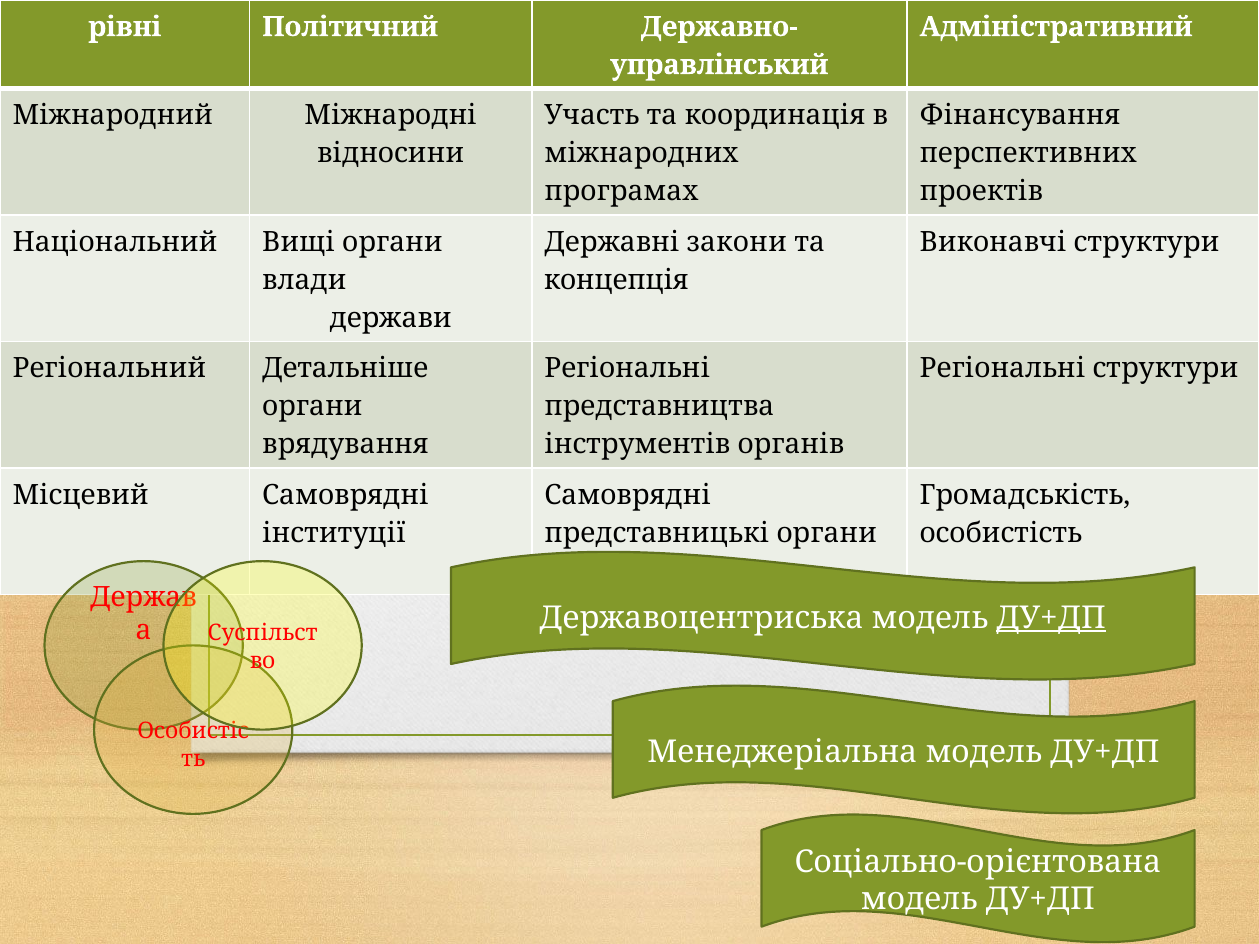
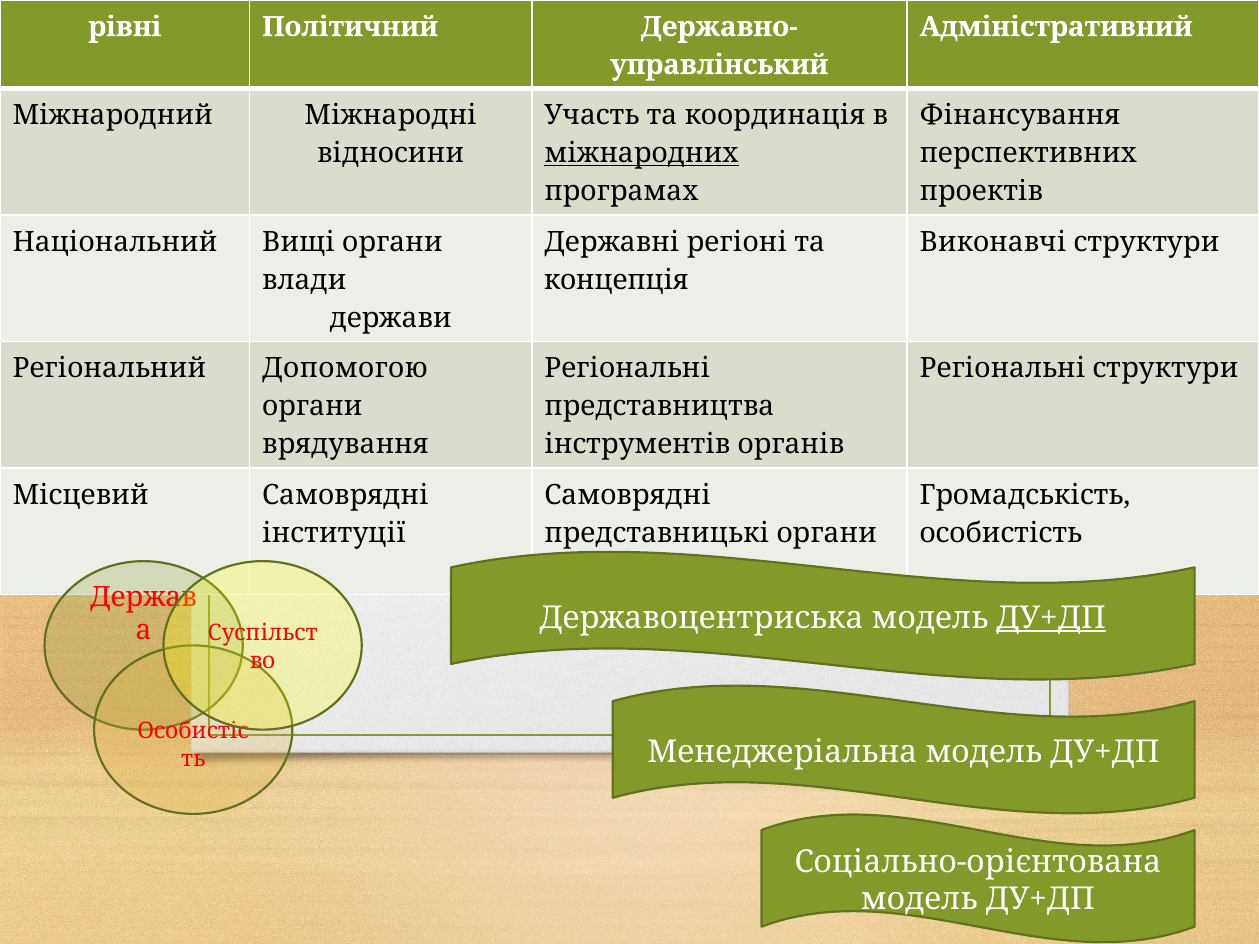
міжнародних underline: none -> present (641, 153)
закони: закони -> регіоні (737, 242)
Детальніше: Детальніше -> Допомогою (345, 369)
